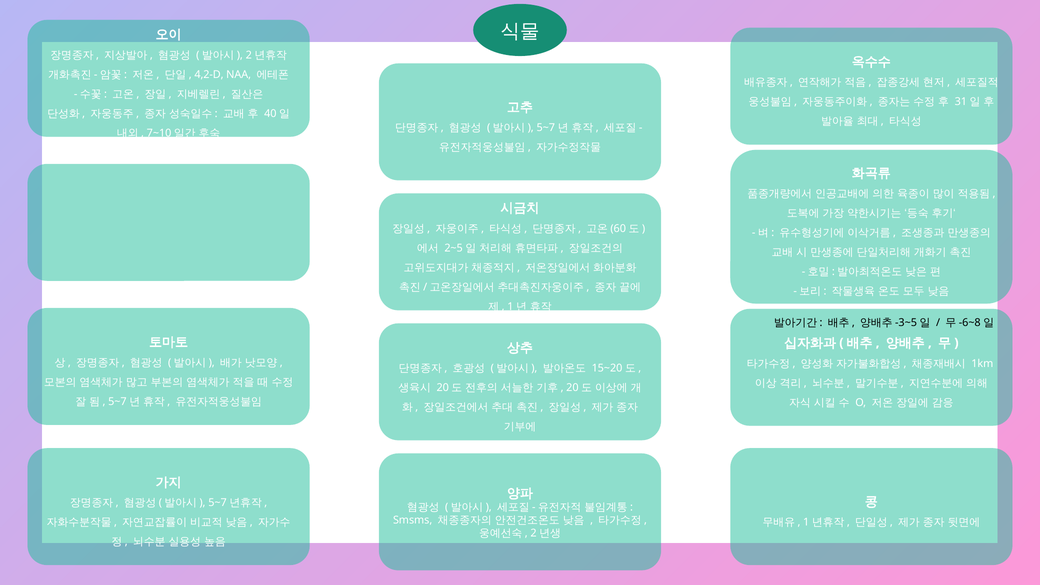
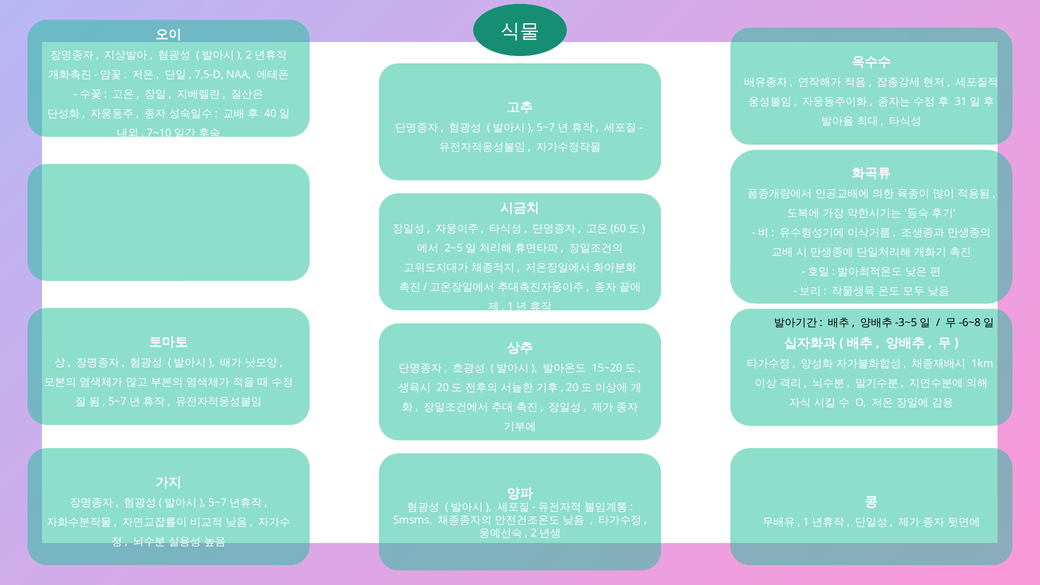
4,2-D: 4,2-D -> 7,5-D (209, 74)
